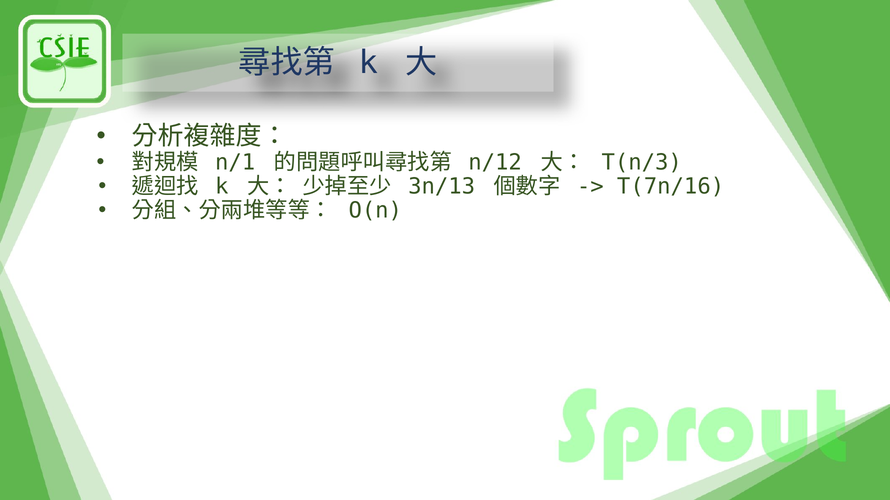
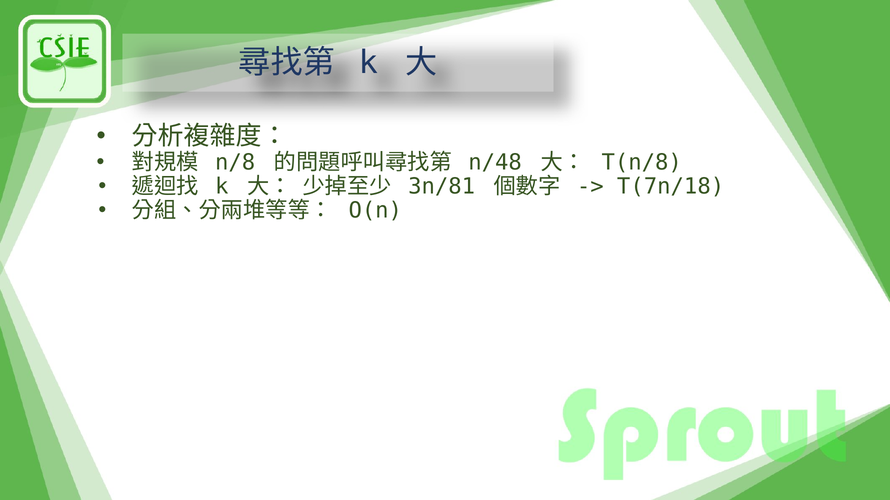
n/1: n/1 -> n/8 (235, 162)
n/12: n/12 -> n/48 (495, 162)
T(n/3: T(n/3 -> T(n/8 (642, 162)
3n/13: 3n/13 -> 3n/81 (442, 186)
T(7n/16: T(7n/16 -> T(7n/18 (671, 186)
